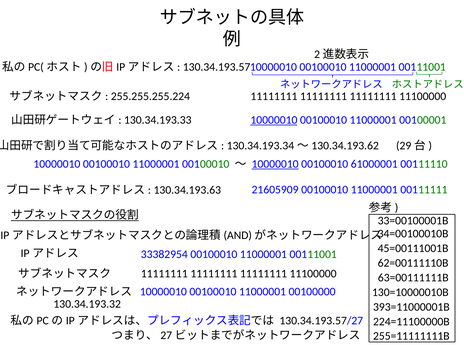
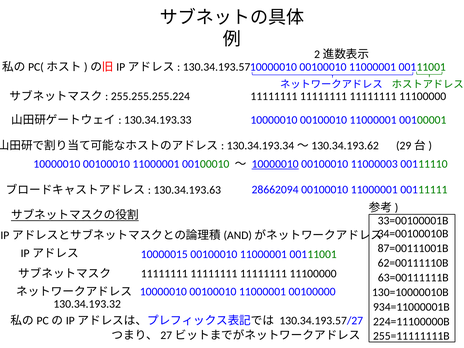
10000010 underline: present -> none (274, 120)
61000001: 61000001 -> 11000003 (374, 164)
21605909: 21605909 -> 28662094 (275, 190)
45=00111001B: 45=00111001B -> 87=00111001B (413, 248)
33382954: 33382954 -> 10000015 (164, 254)
393=11000001B: 393=11000001B -> 934=11000001B (411, 307)
